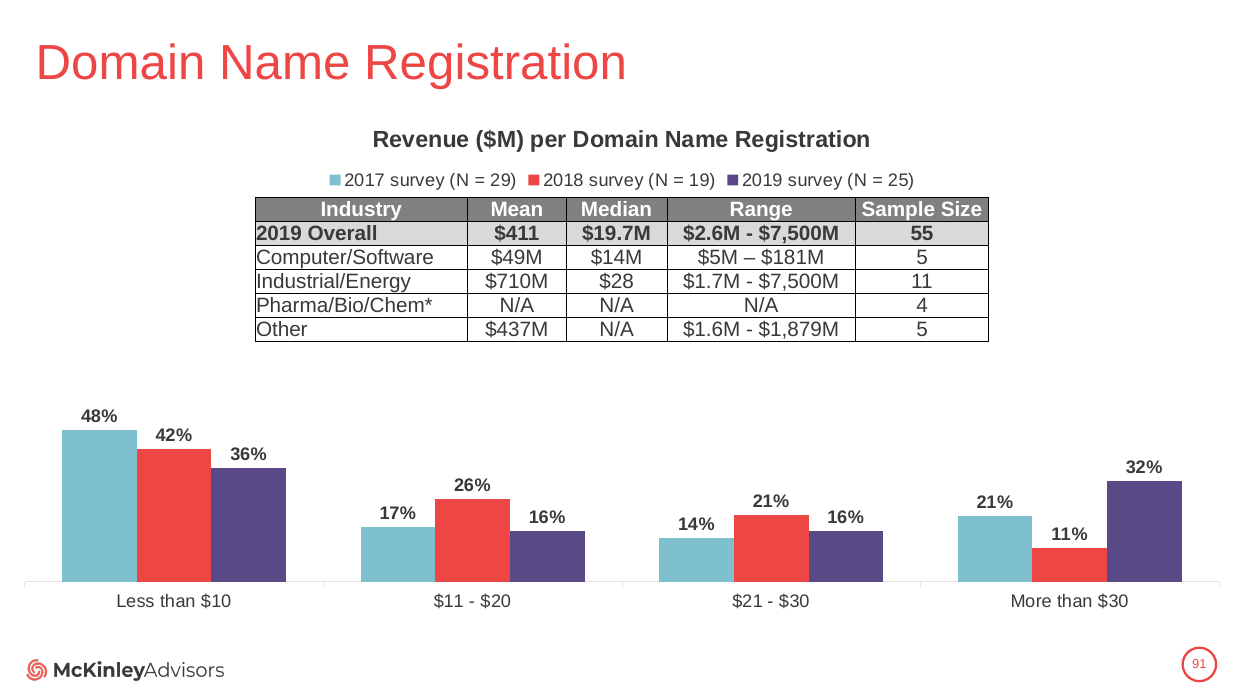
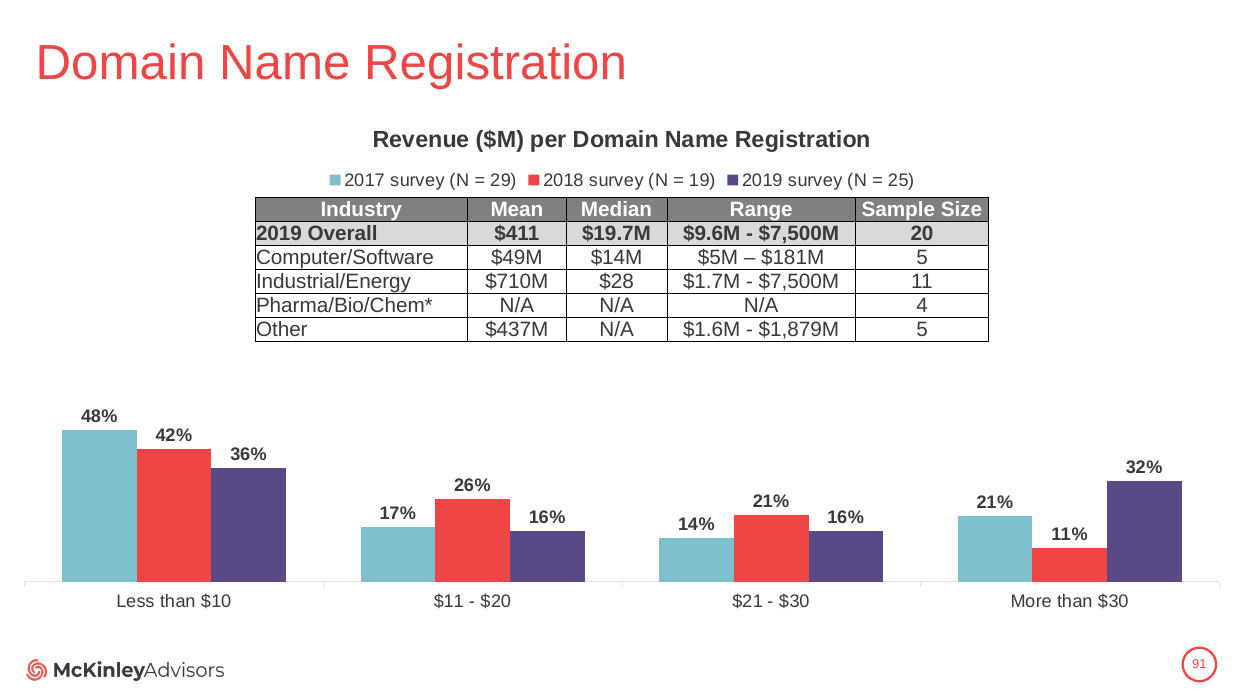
$2.6M: $2.6M -> $9.6M (712, 234)
55: 55 -> 20 (922, 234)
